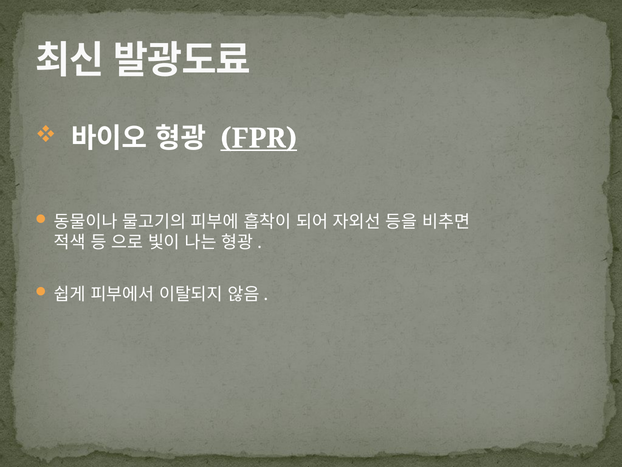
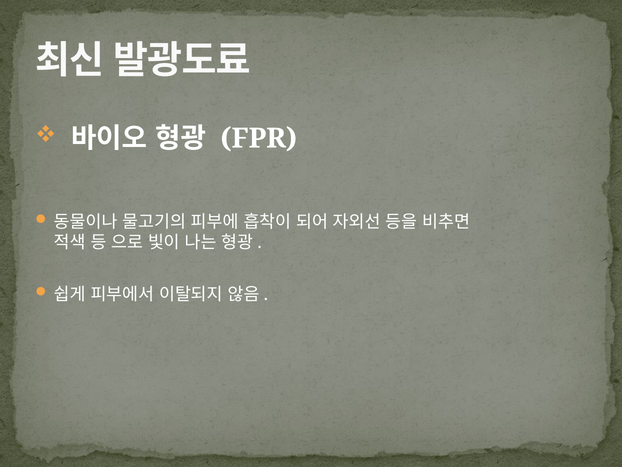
FPR underline: present -> none (259, 138)
